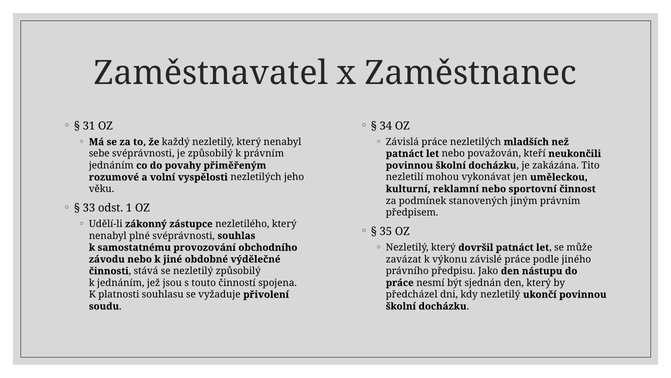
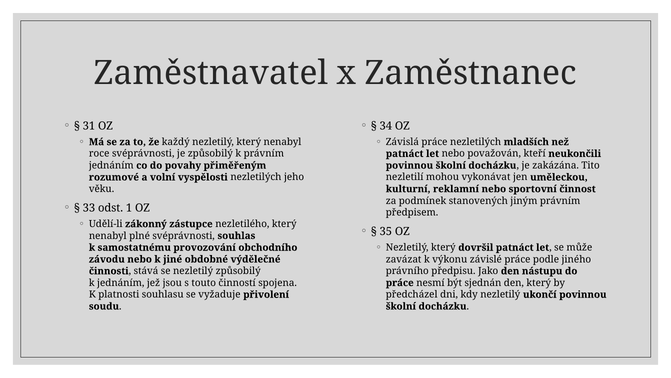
sebe: sebe -> roce (99, 153)
